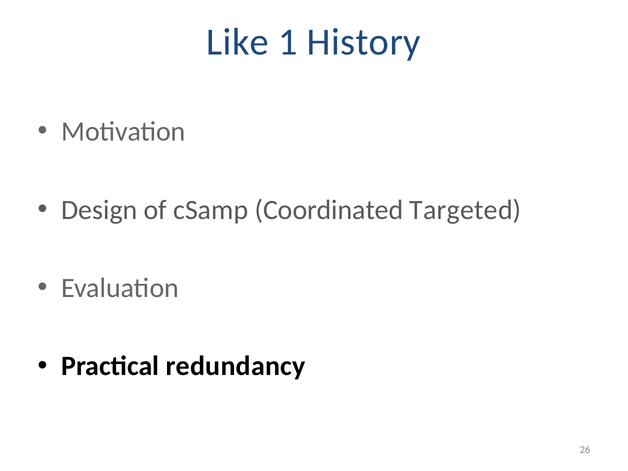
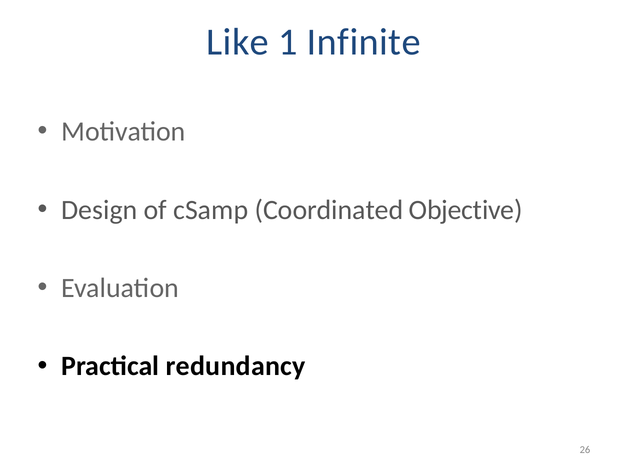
History: History -> Infinite (364, 42)
Targeted: Targeted -> Objective (466, 210)
